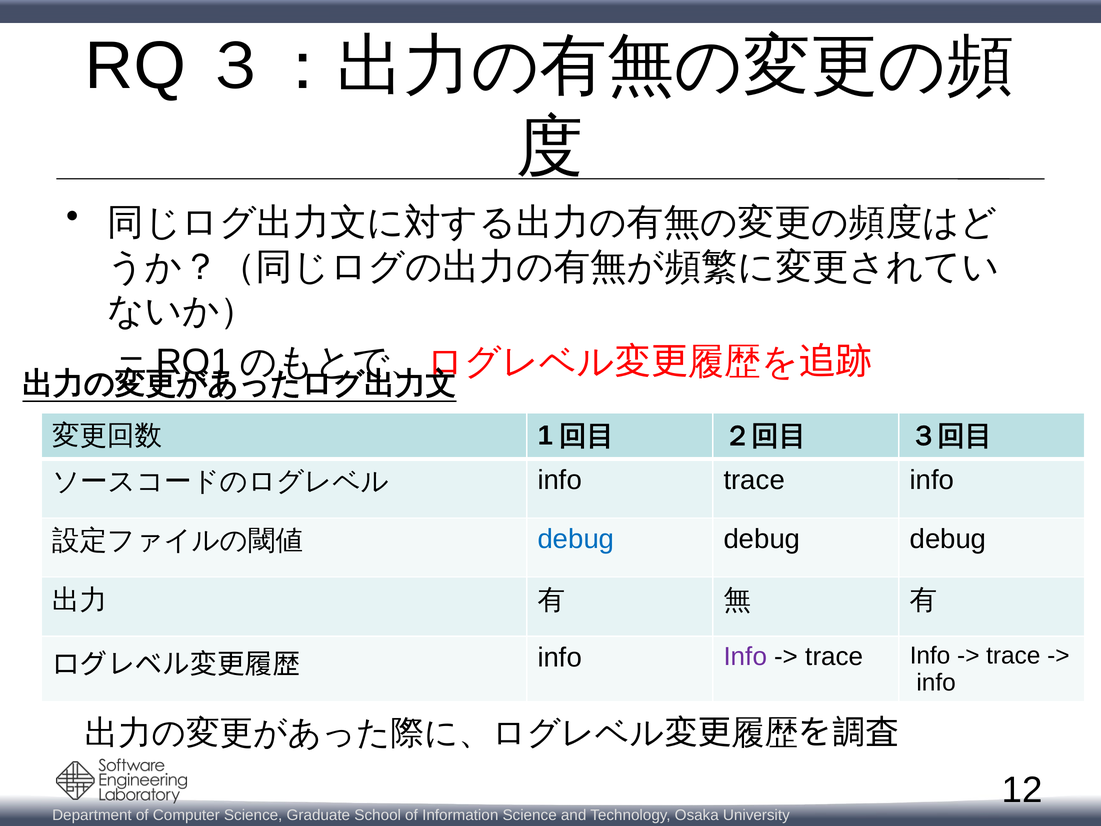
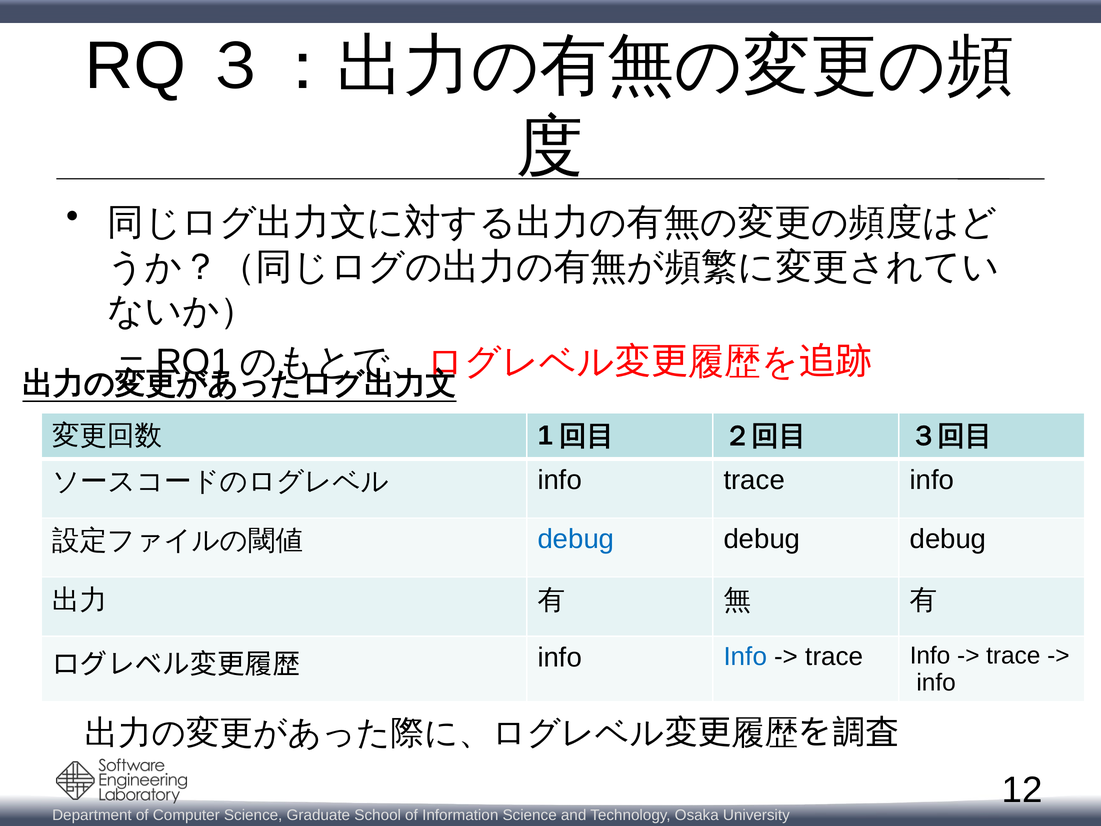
Info colour: purple -> blue (745, 657)
